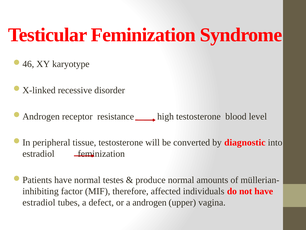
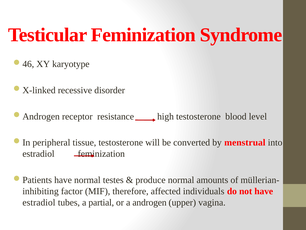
diagnostic: diagnostic -> menstrual (245, 142)
defect: defect -> partial (101, 202)
